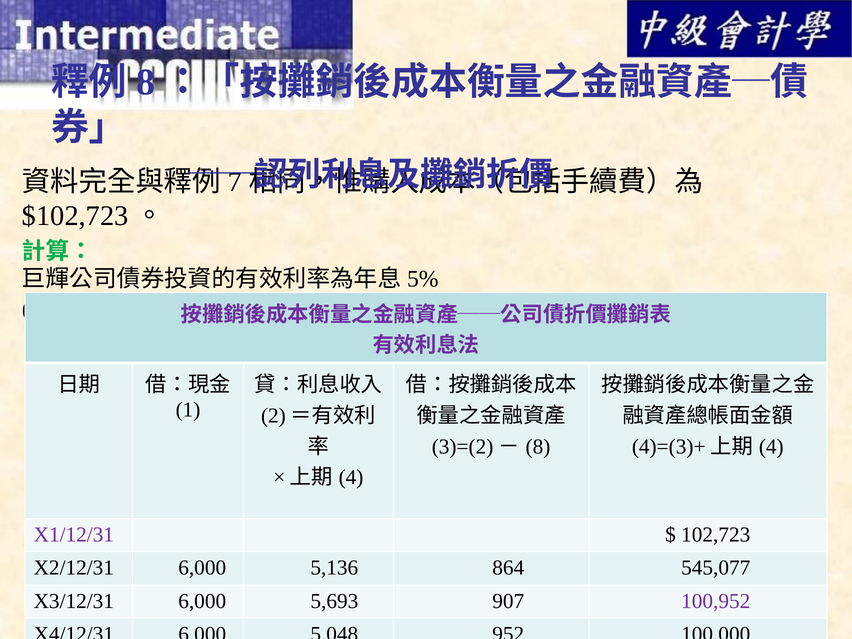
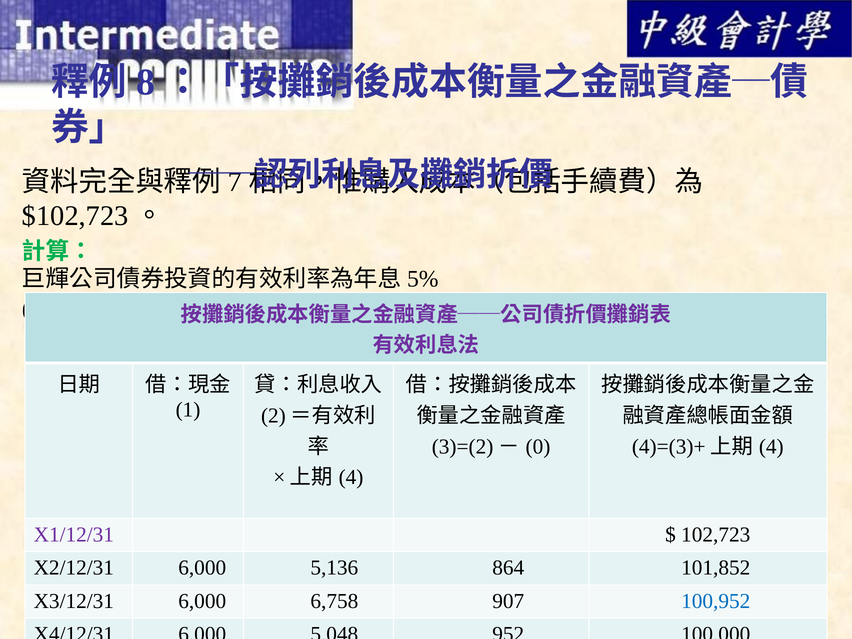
8: 8 -> 0 (538, 446)
545,077: 545,077 -> 101,852 (716, 568)
5,693: 5,693 -> 6,758 (334, 601)
100,952 colour: purple -> blue (716, 601)
